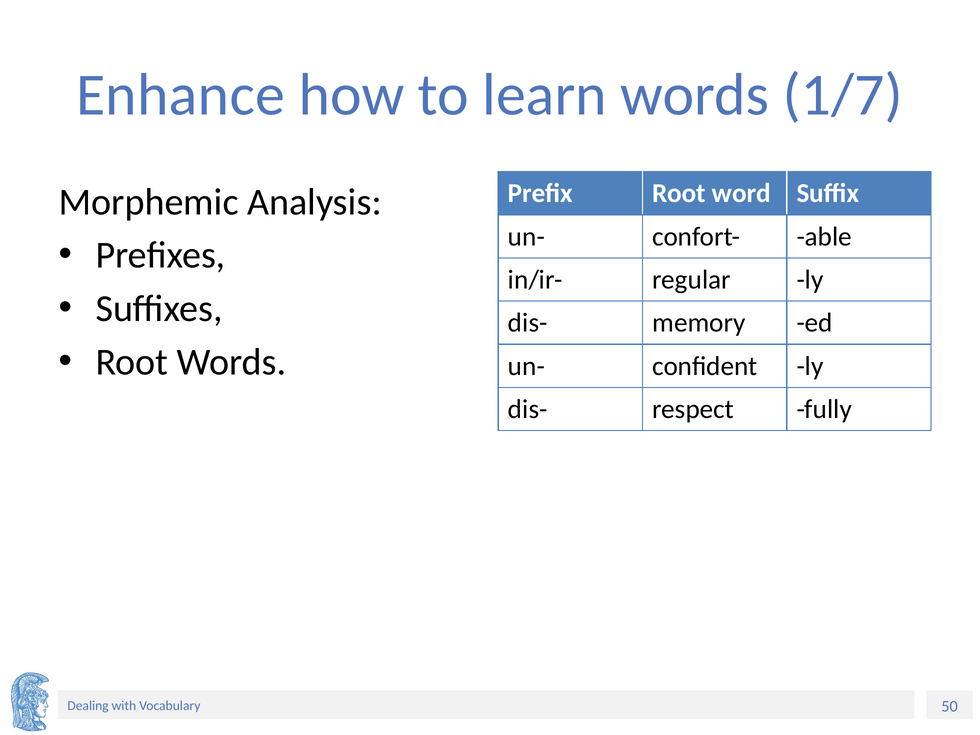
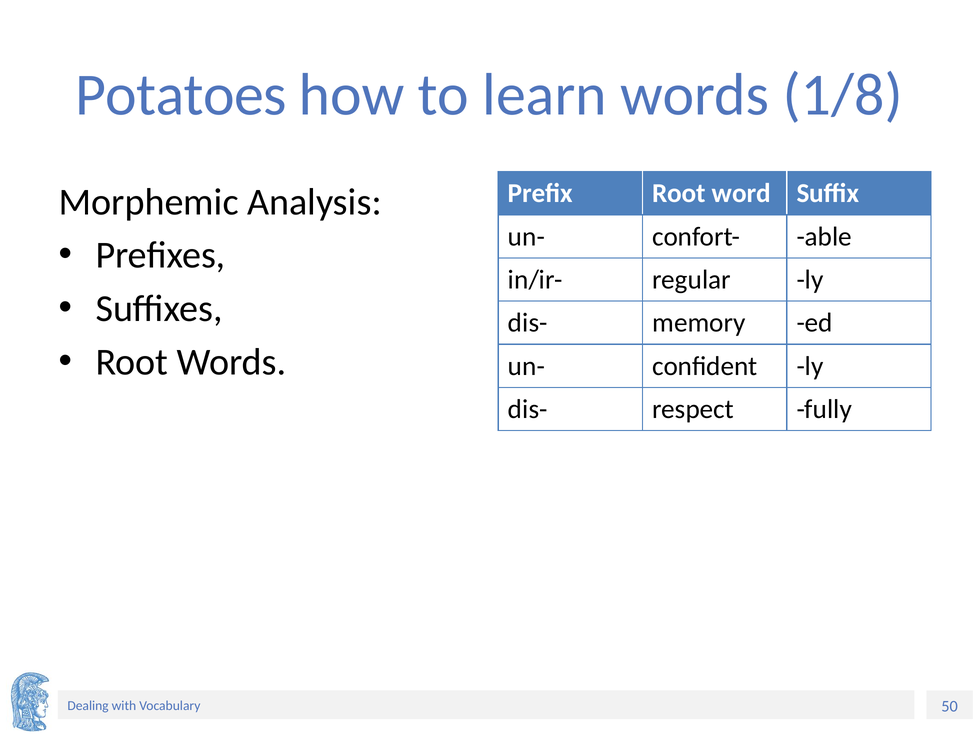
Enhance: Enhance -> Potatoes (181, 95)
1/7: 1/7 -> 1/8 (843, 95)
